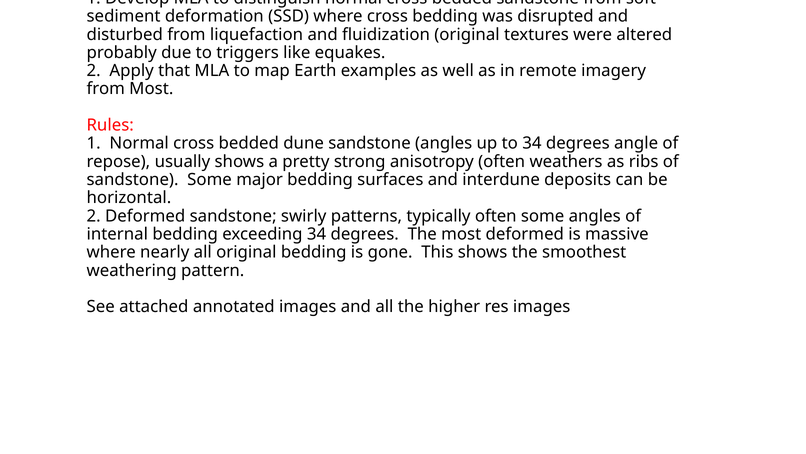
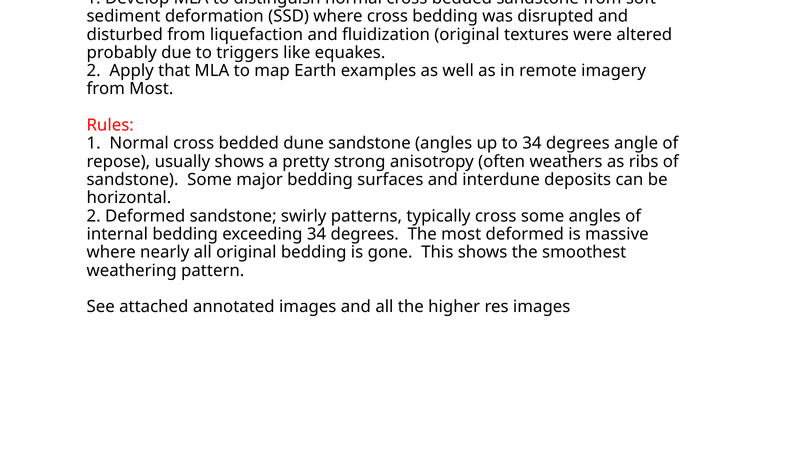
typically often: often -> cross (496, 216)
